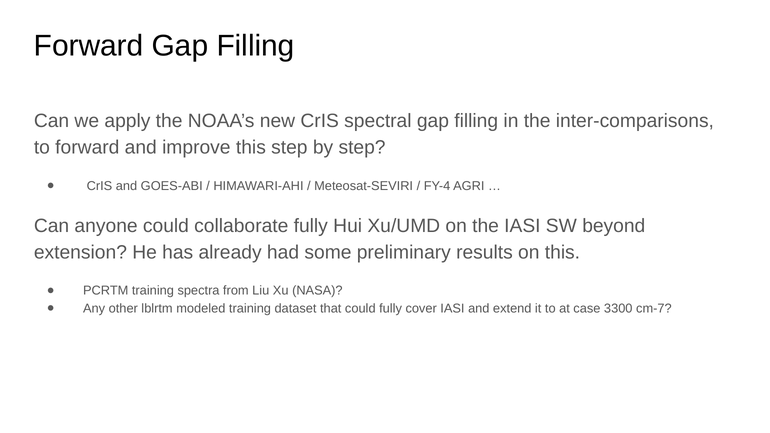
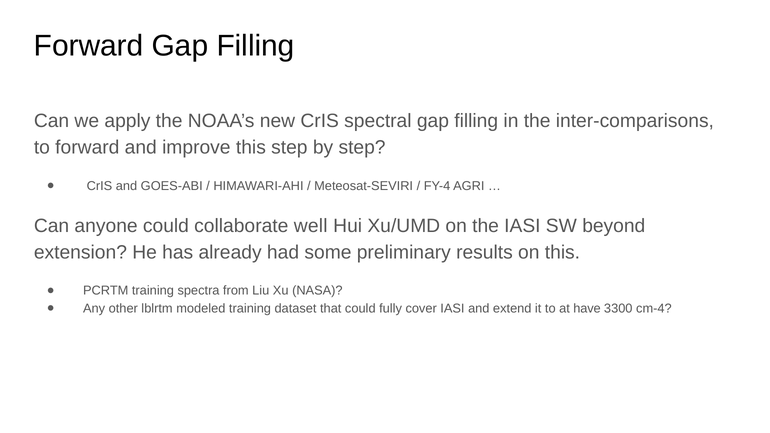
collaborate fully: fully -> well (311, 226)
case: case -> have (587, 309)
cm-7: cm-7 -> cm-4 (654, 309)
